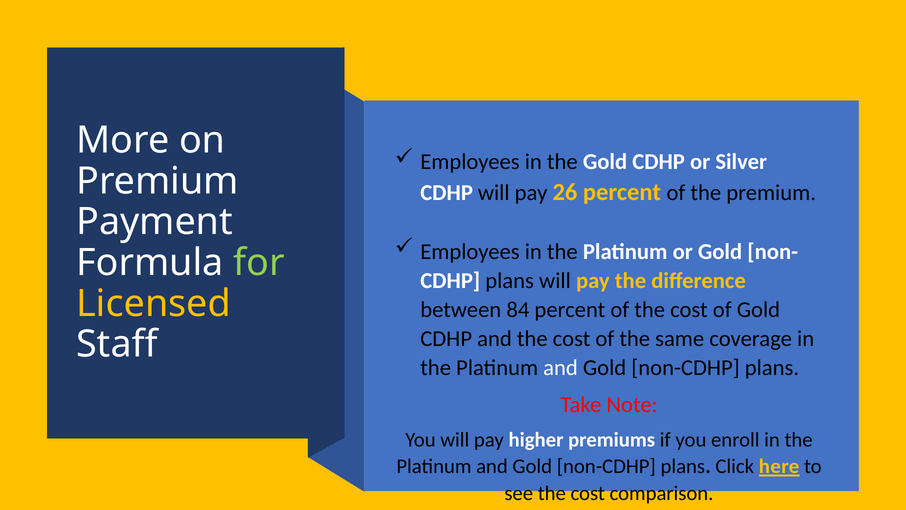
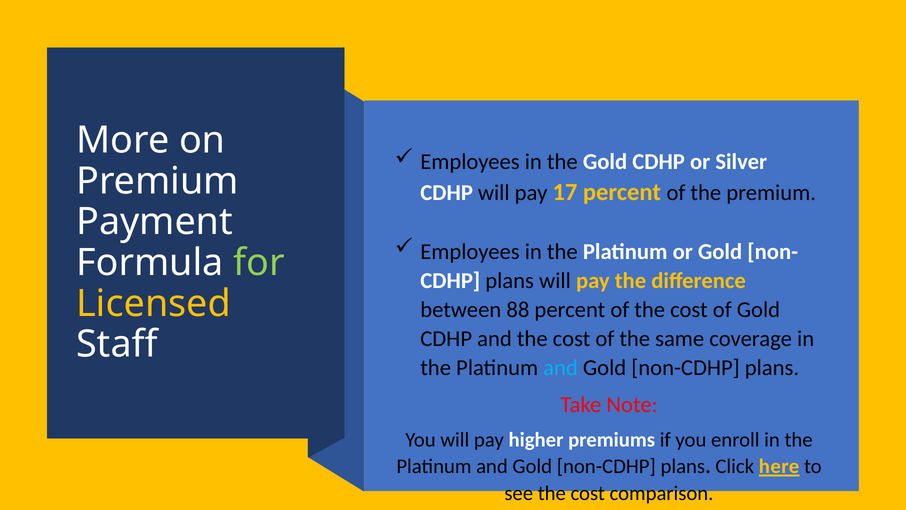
26: 26 -> 17 (565, 192)
84: 84 -> 88 (518, 310)
and colour: white -> light blue (561, 368)
